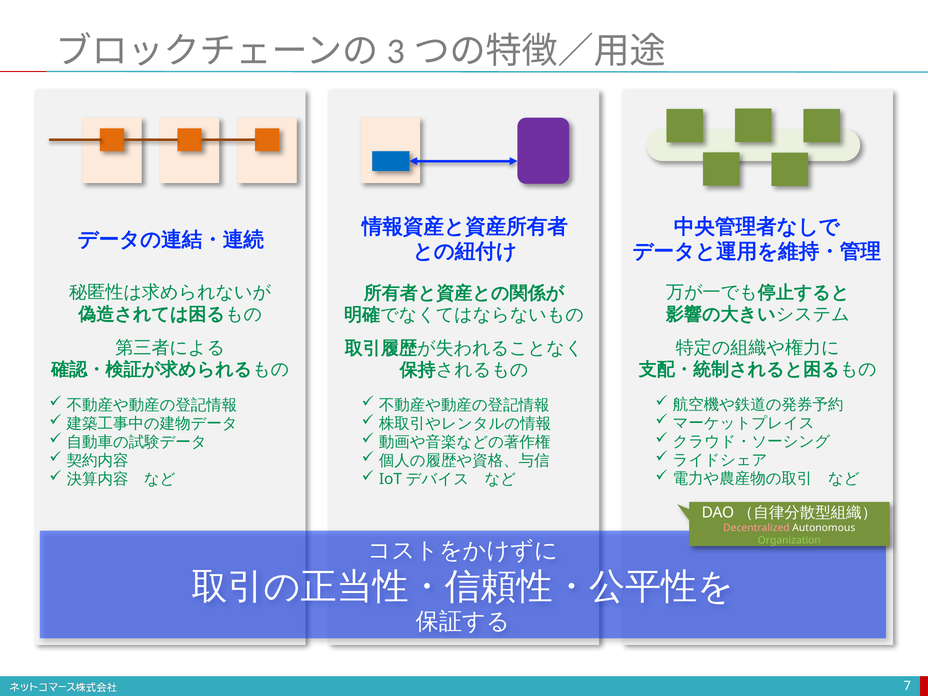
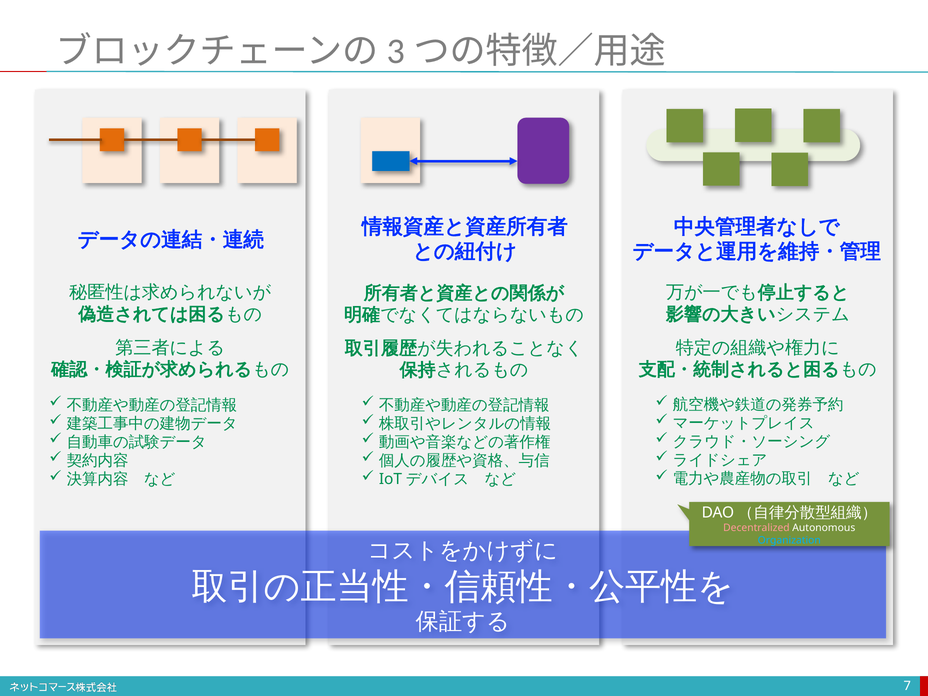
Organization colour: light green -> light blue (789, 540)
